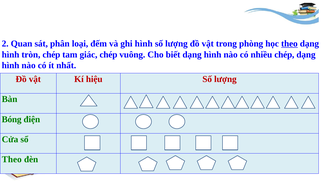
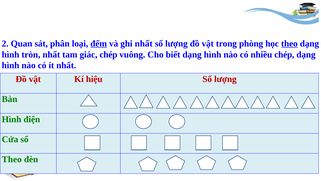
đếm underline: none -> present (99, 44)
ghi hình: hình -> nhất (144, 44)
tròn chép: chép -> nhất (51, 54)
Bóng: Bóng -> Hình (12, 119)
